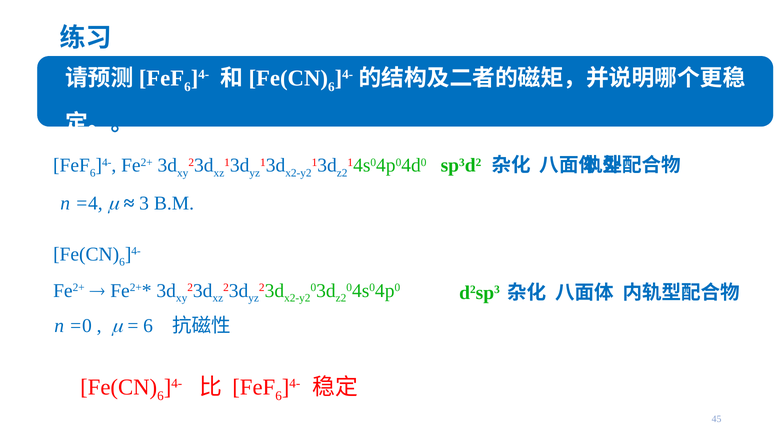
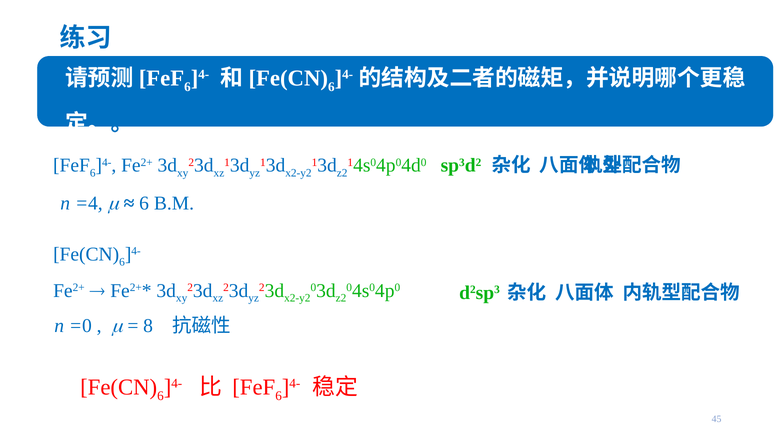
3: 3 -> 6 (144, 204)
6: 6 -> 8 (148, 326)
